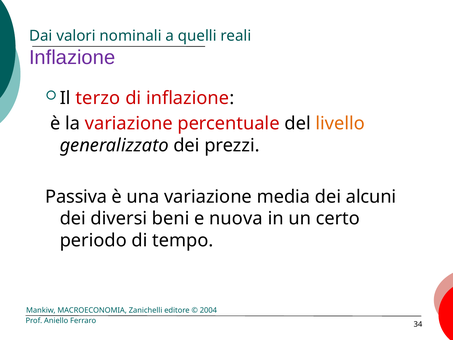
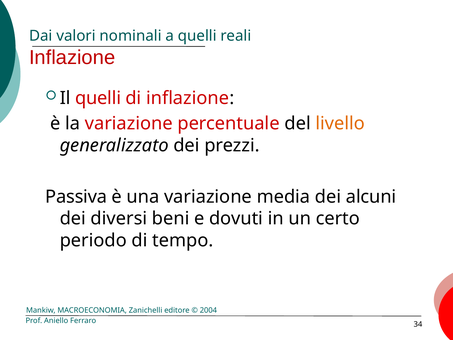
Inflazione colour: purple -> red (72, 57)
Il terzo: terzo -> quelli (98, 98)
nuova: nuova -> dovuti (236, 218)
